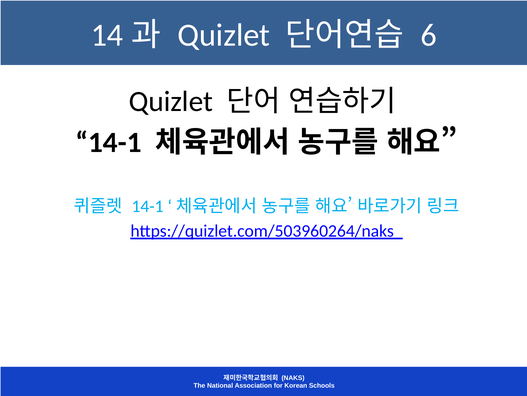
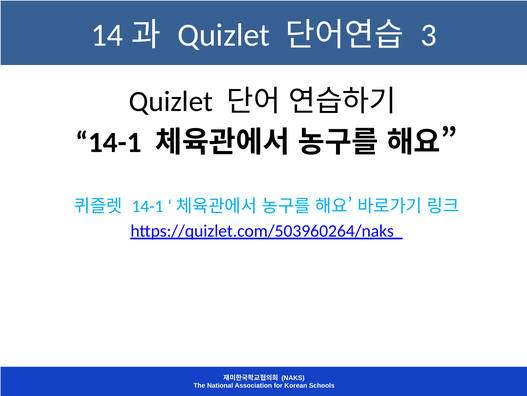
6: 6 -> 3 (429, 35)
